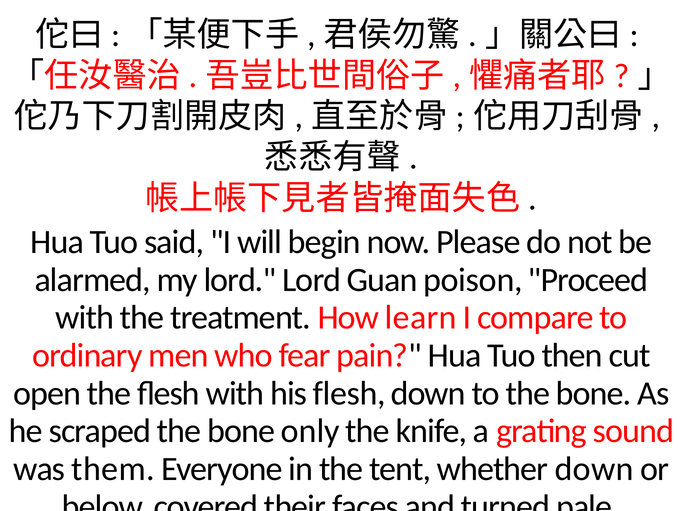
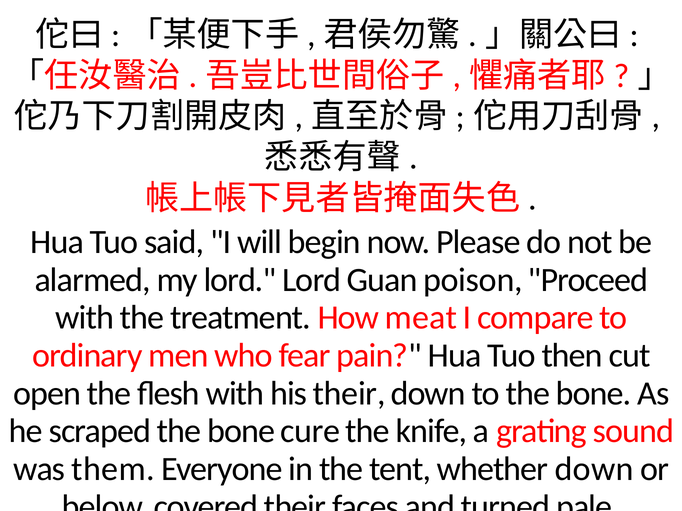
learn: learn -> meat (421, 318)
his flesh: flesh -> their (349, 394)
only: only -> cure (310, 432)
